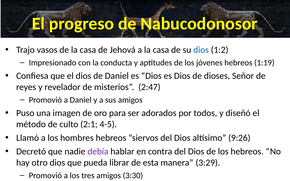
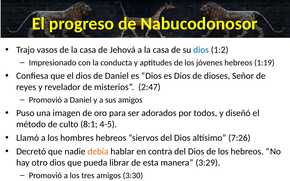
2:1: 2:1 -> 8:1 (89, 124)
9:26: 9:26 -> 7:26 (239, 138)
debía colour: purple -> orange (98, 152)
